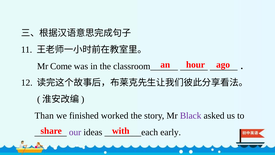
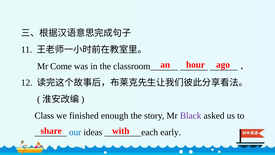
Than: Than -> Class (44, 116)
worked: worked -> enough (115, 116)
our colour: purple -> blue (75, 132)
